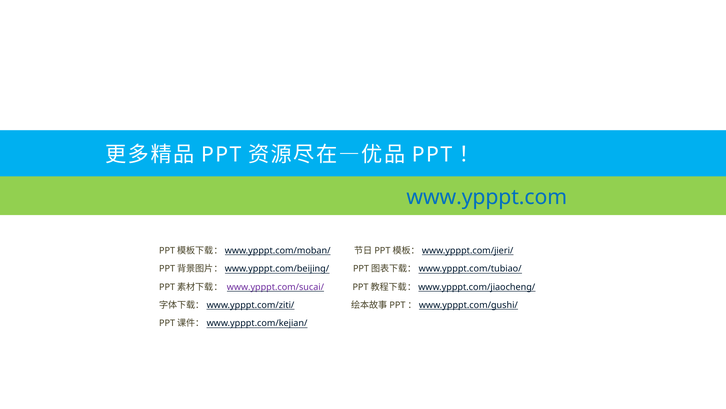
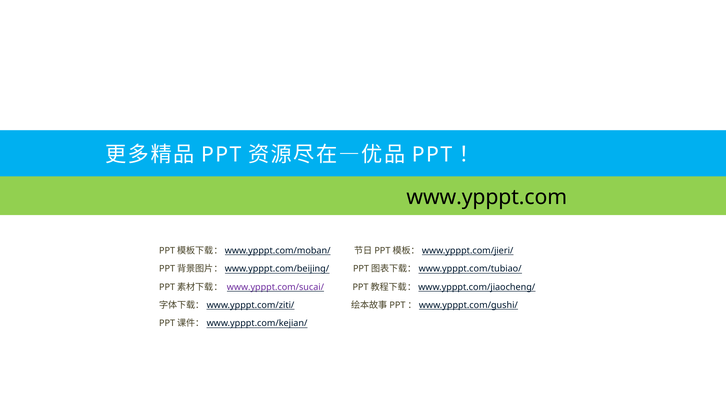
www.ypppt.com colour: blue -> black (487, 197)
